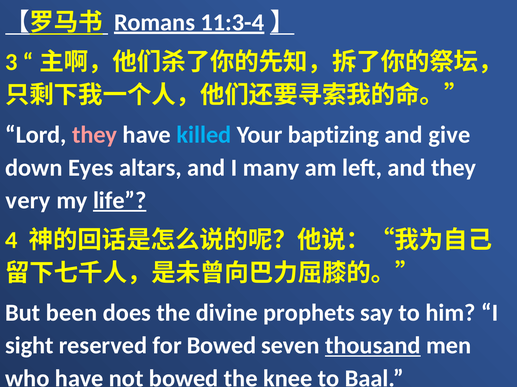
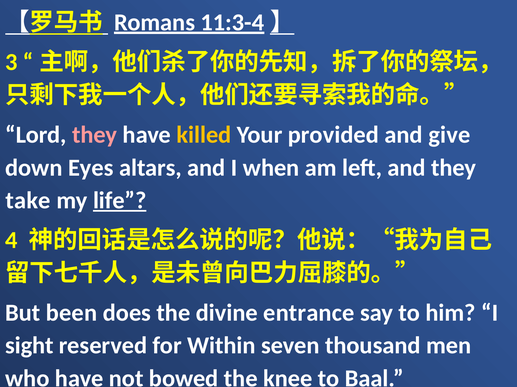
killed colour: light blue -> yellow (204, 135)
baptizing: baptizing -> provided (333, 135)
many: many -> when (271, 168)
very: very -> take (28, 201)
prophets: prophets -> entrance (309, 314)
for Bowed: Bowed -> Within (221, 346)
thousand underline: present -> none (373, 346)
